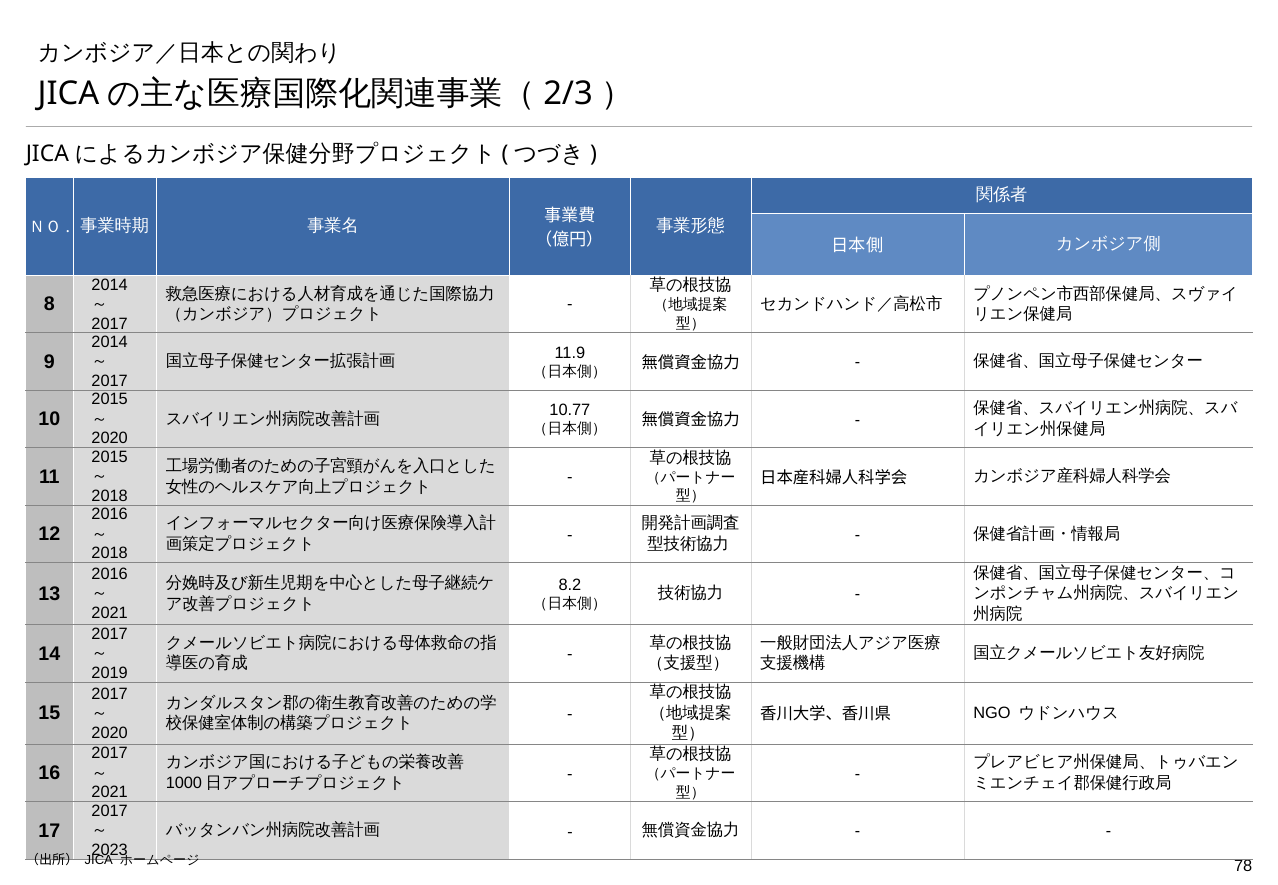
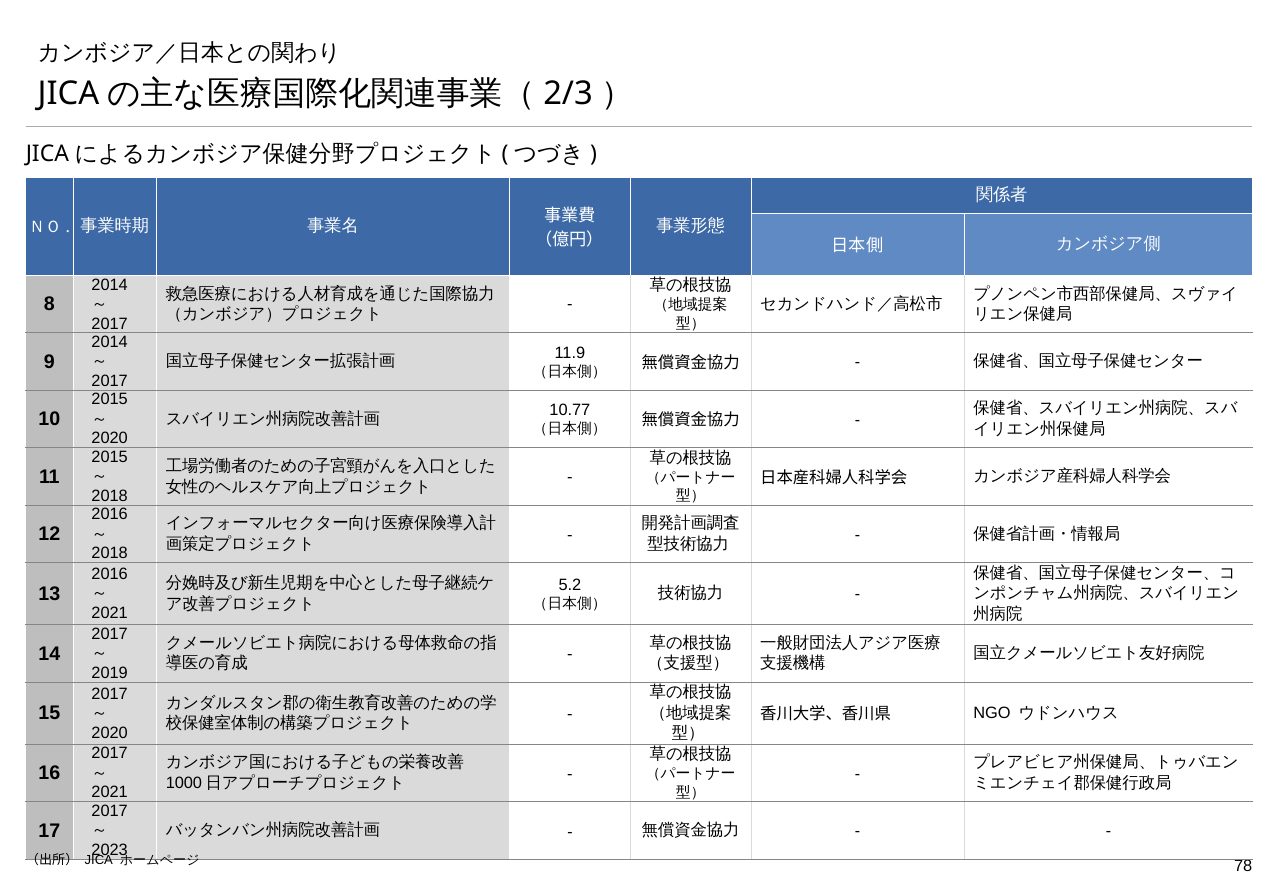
8.2: 8.2 -> 5.2 (570, 585)
